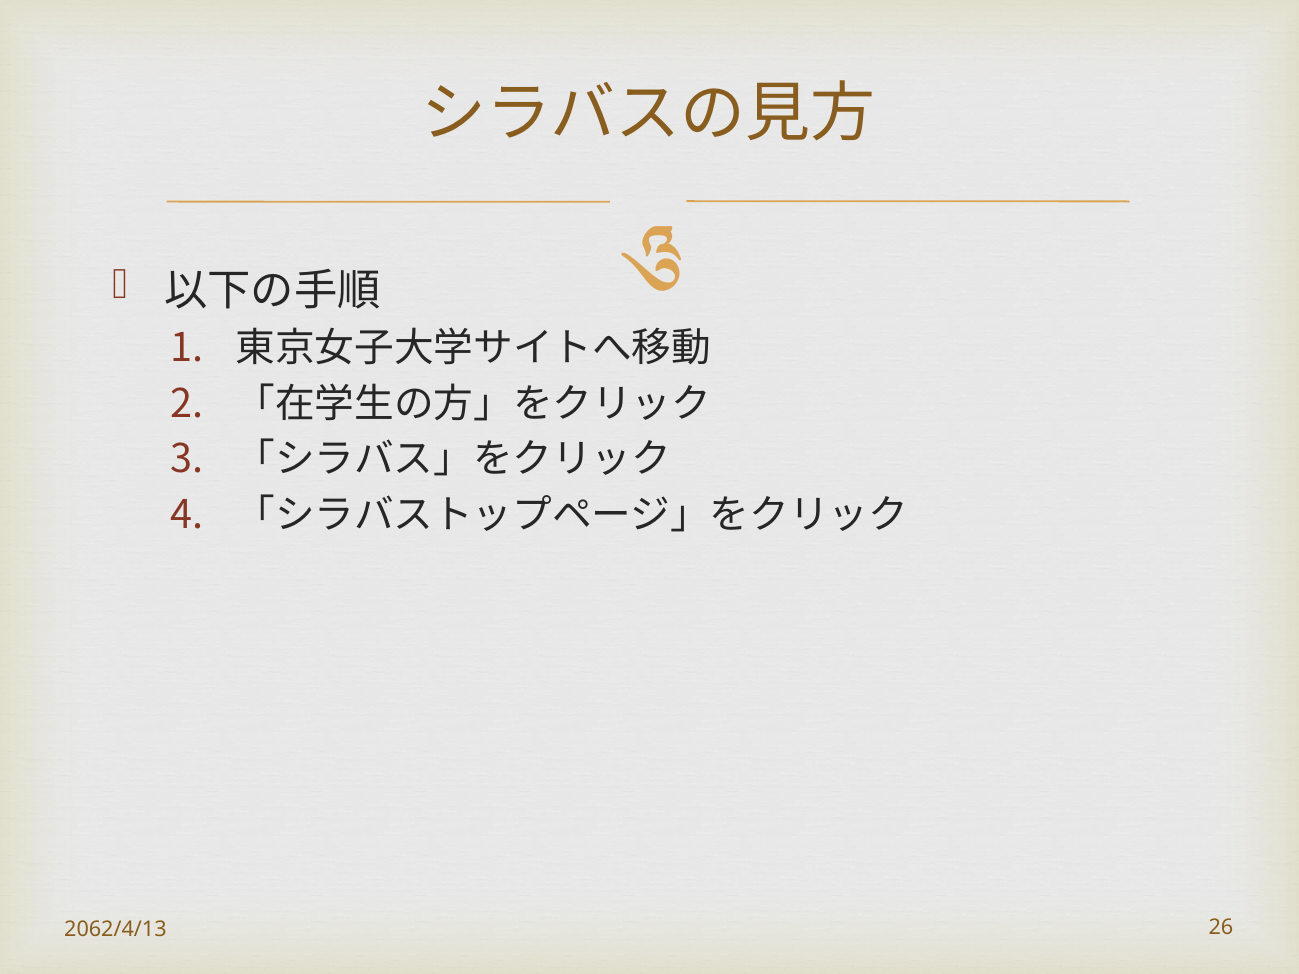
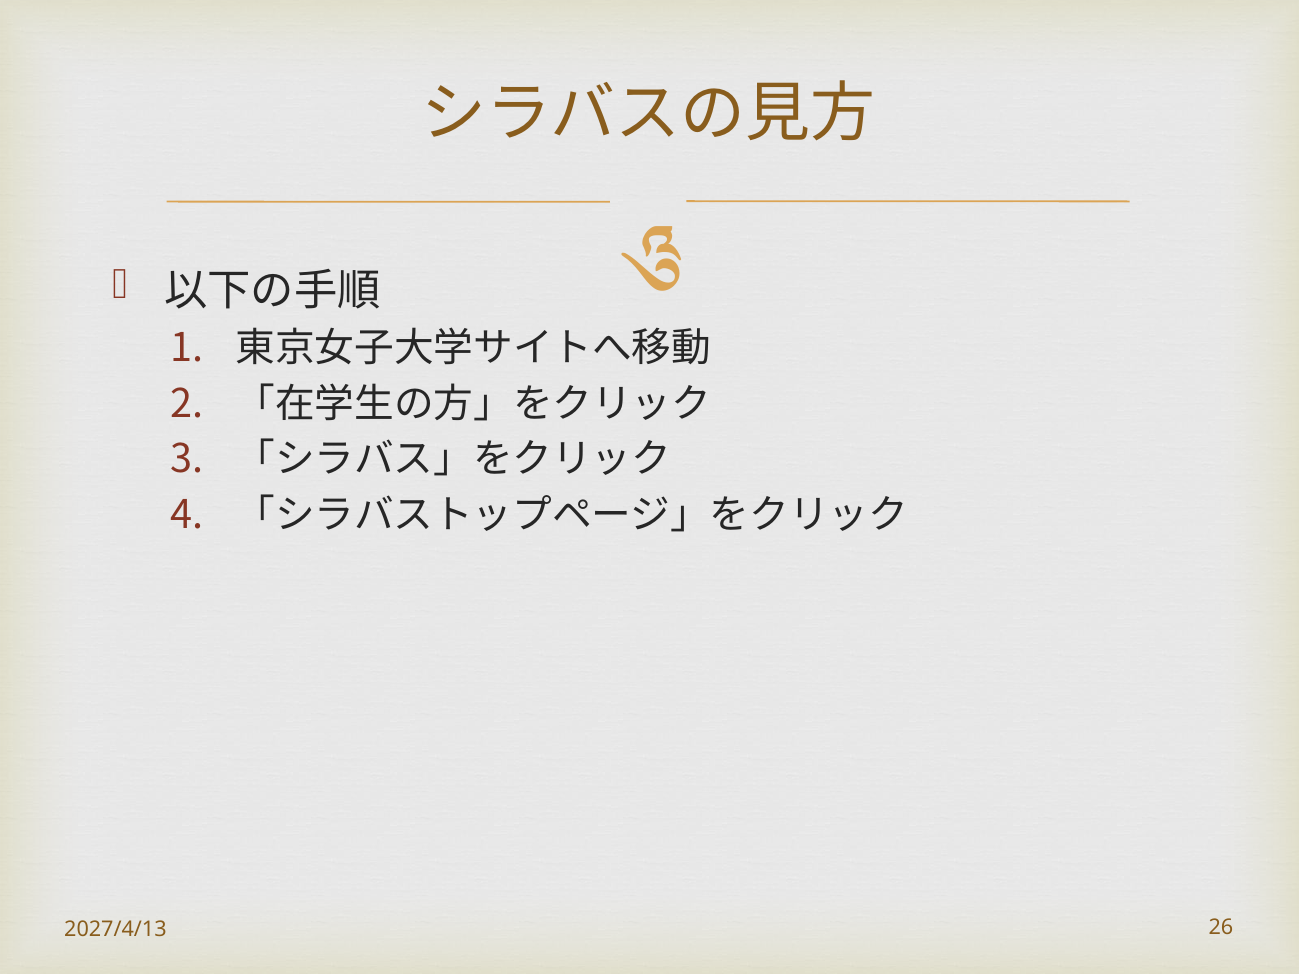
2062/4/13: 2062/4/13 -> 2027/4/13 (115, 930)
